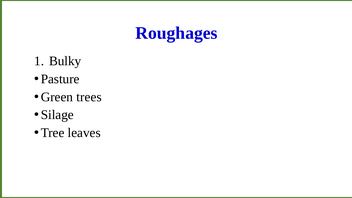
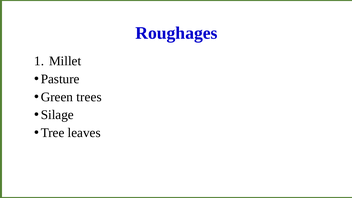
Bulky: Bulky -> Millet (65, 61)
